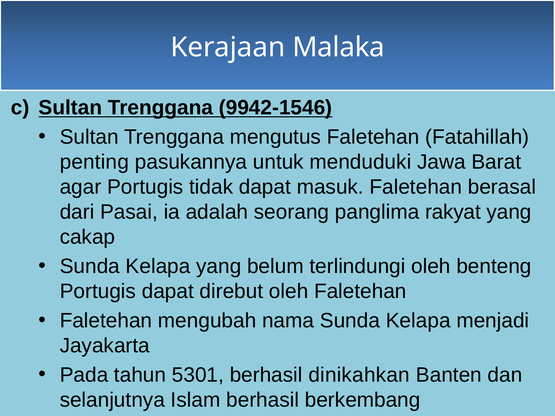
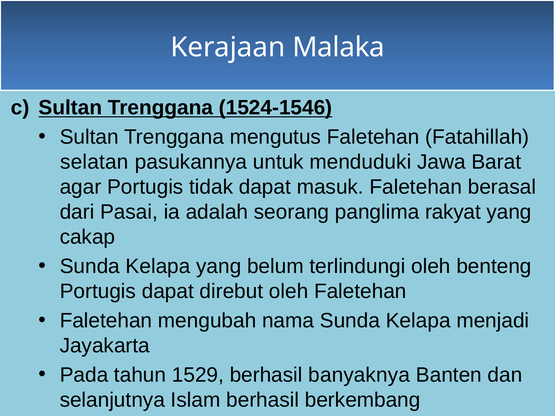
9942-1546: 9942-1546 -> 1524-1546 (276, 108)
penting: penting -> selatan (94, 162)
5301: 5301 -> 1529 (198, 375)
dinikahkan: dinikahkan -> banyaknya (359, 375)
